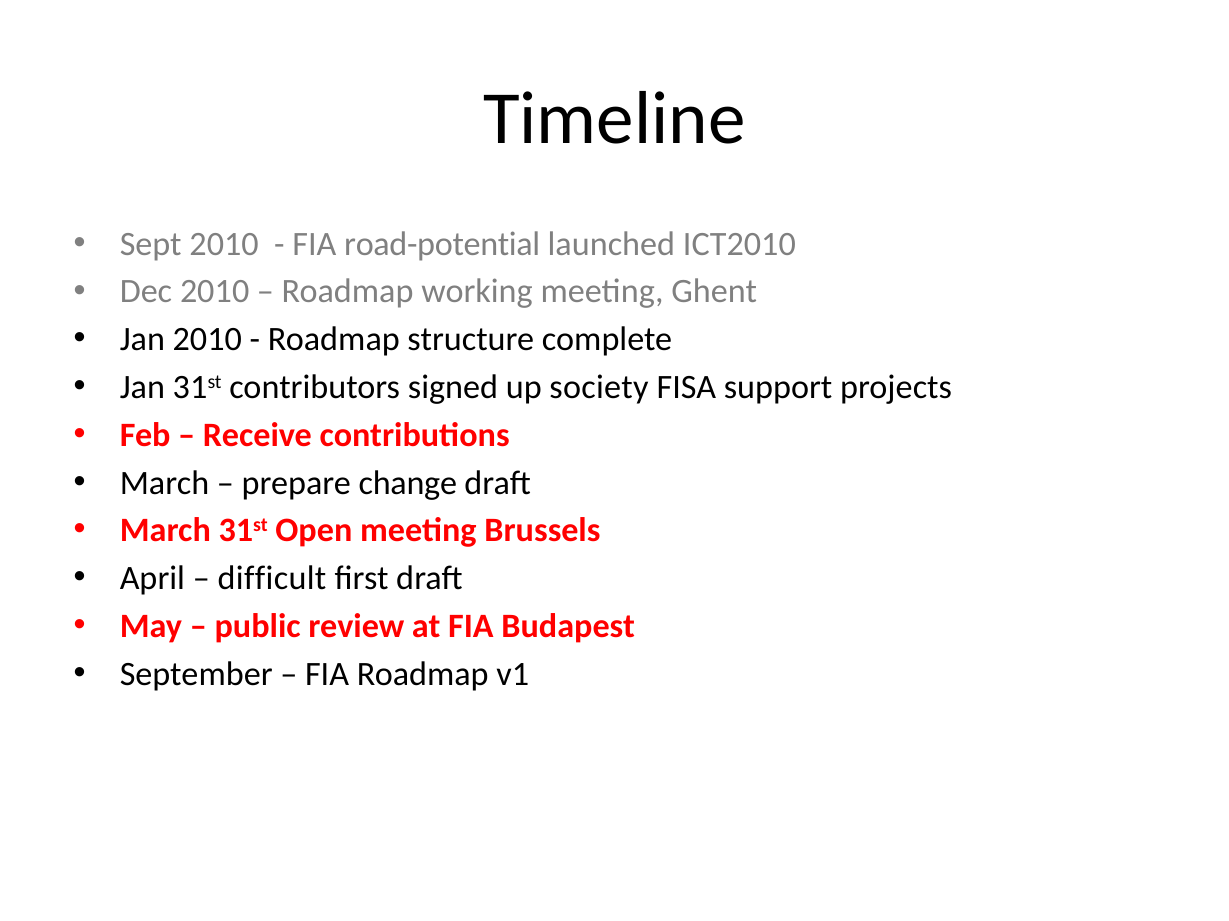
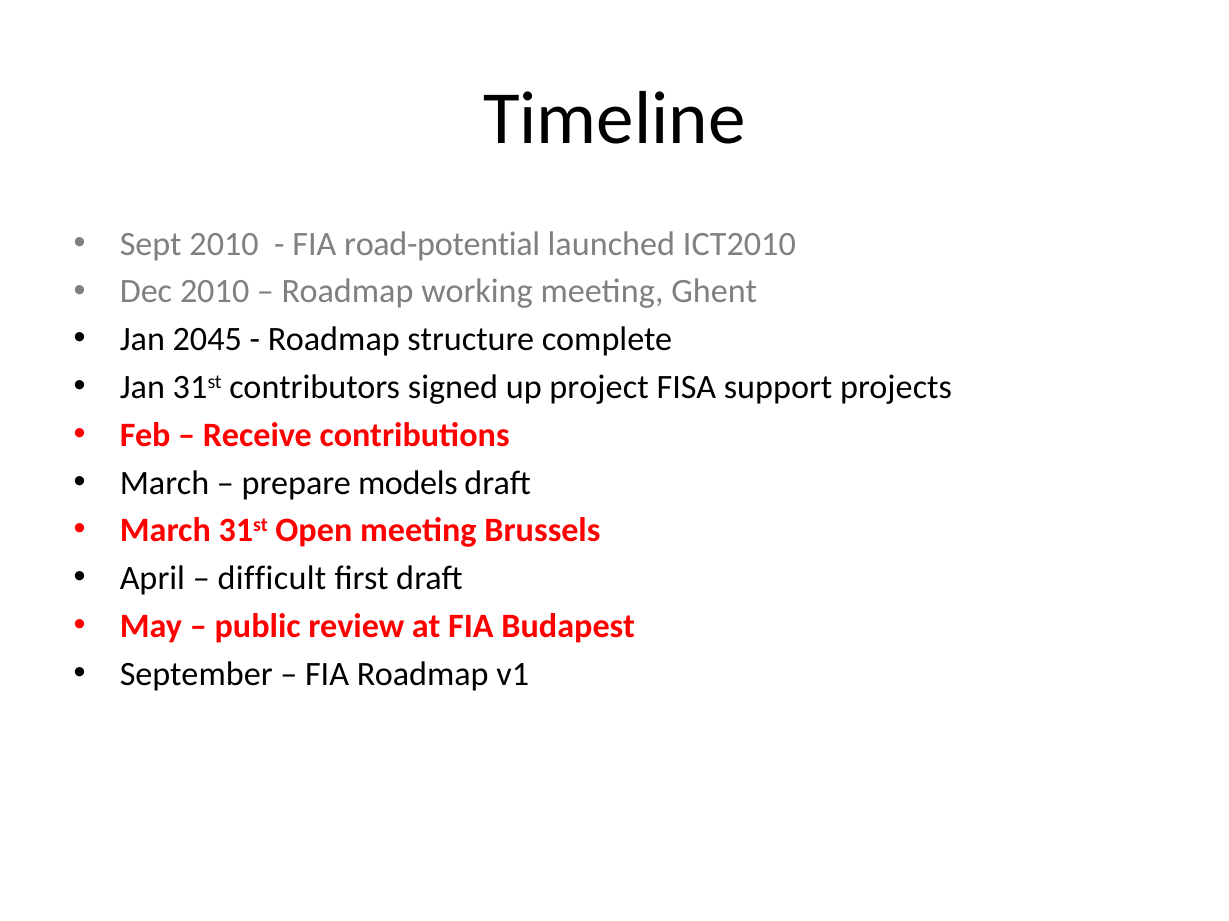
Jan 2010: 2010 -> 2045 (207, 340)
society: society -> project (599, 388)
change: change -> models (408, 483)
